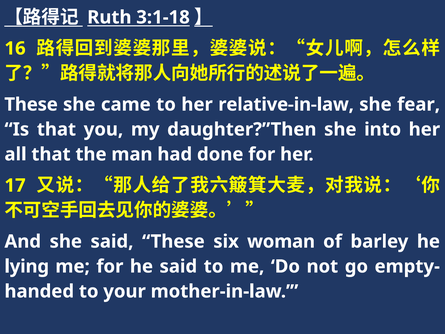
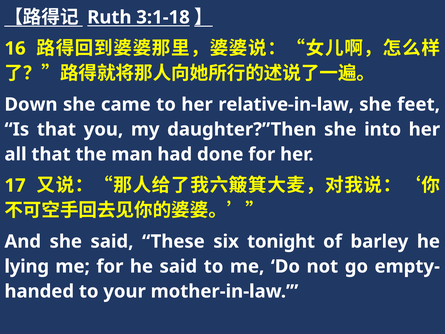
These: These -> Down (31, 104)
fear: fear -> feet (419, 104)
woman: woman -> tonight (281, 241)
